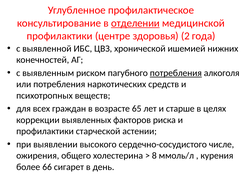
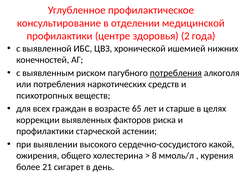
отделении underline: present -> none (135, 23)
числе: числе -> какой (222, 145)
66: 66 -> 21 (47, 167)
